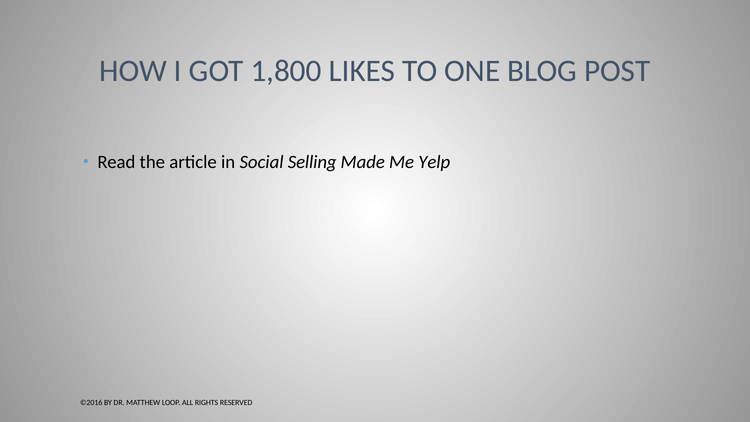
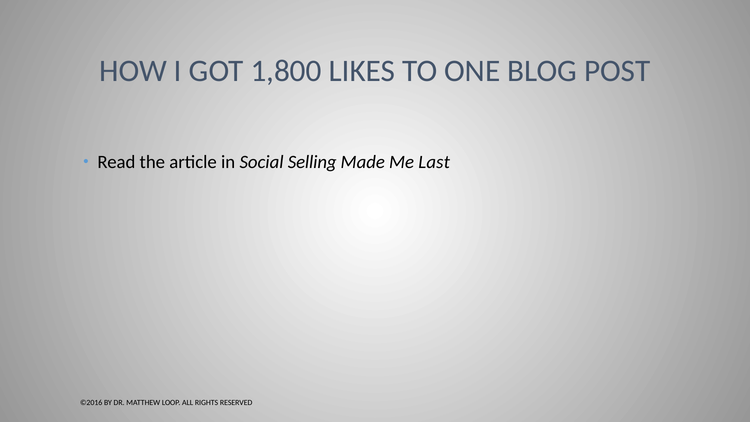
Yelp: Yelp -> Last (434, 162)
